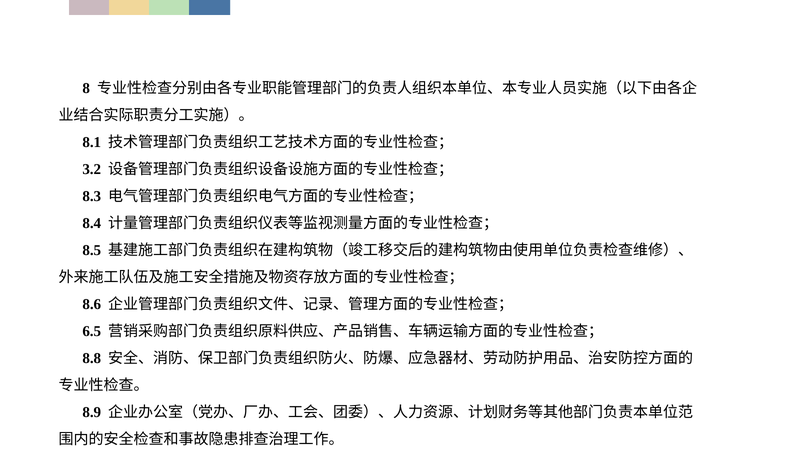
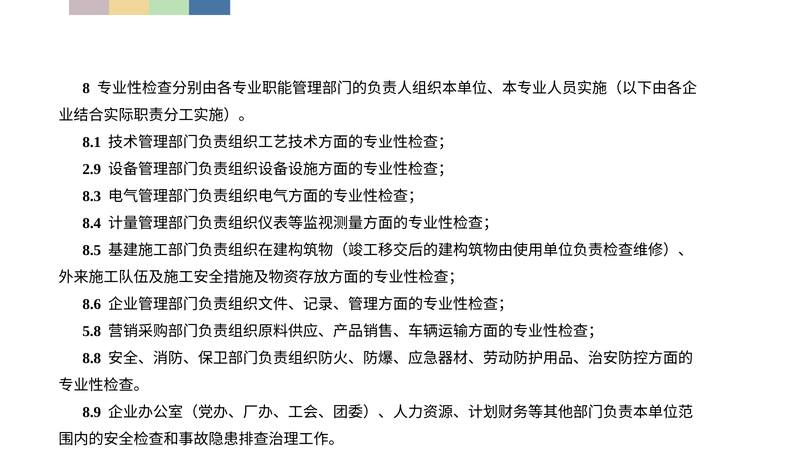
3.2: 3.2 -> 2.9 (92, 169)
6.5: 6.5 -> 5.8 (92, 331)
